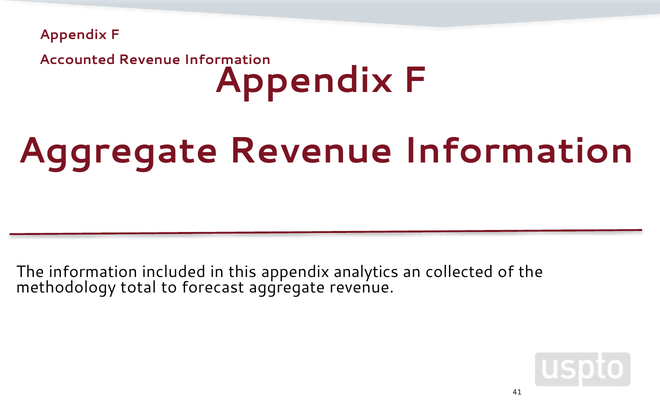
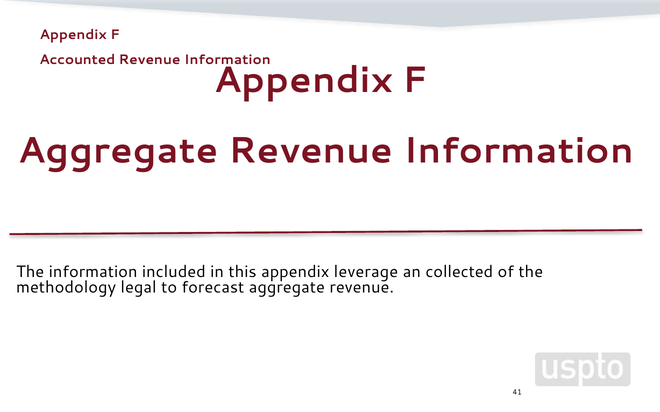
analytics: analytics -> leverage (366, 272)
total: total -> legal (139, 288)
